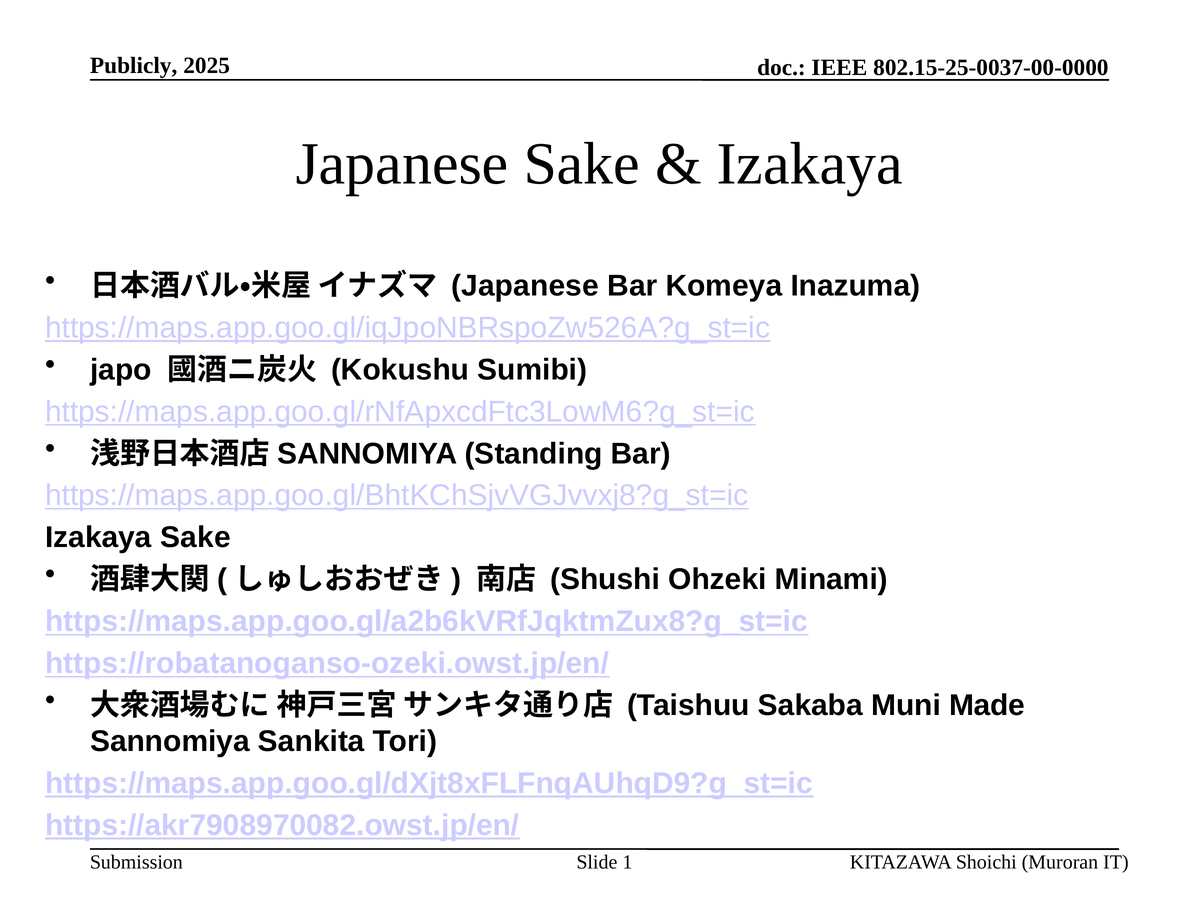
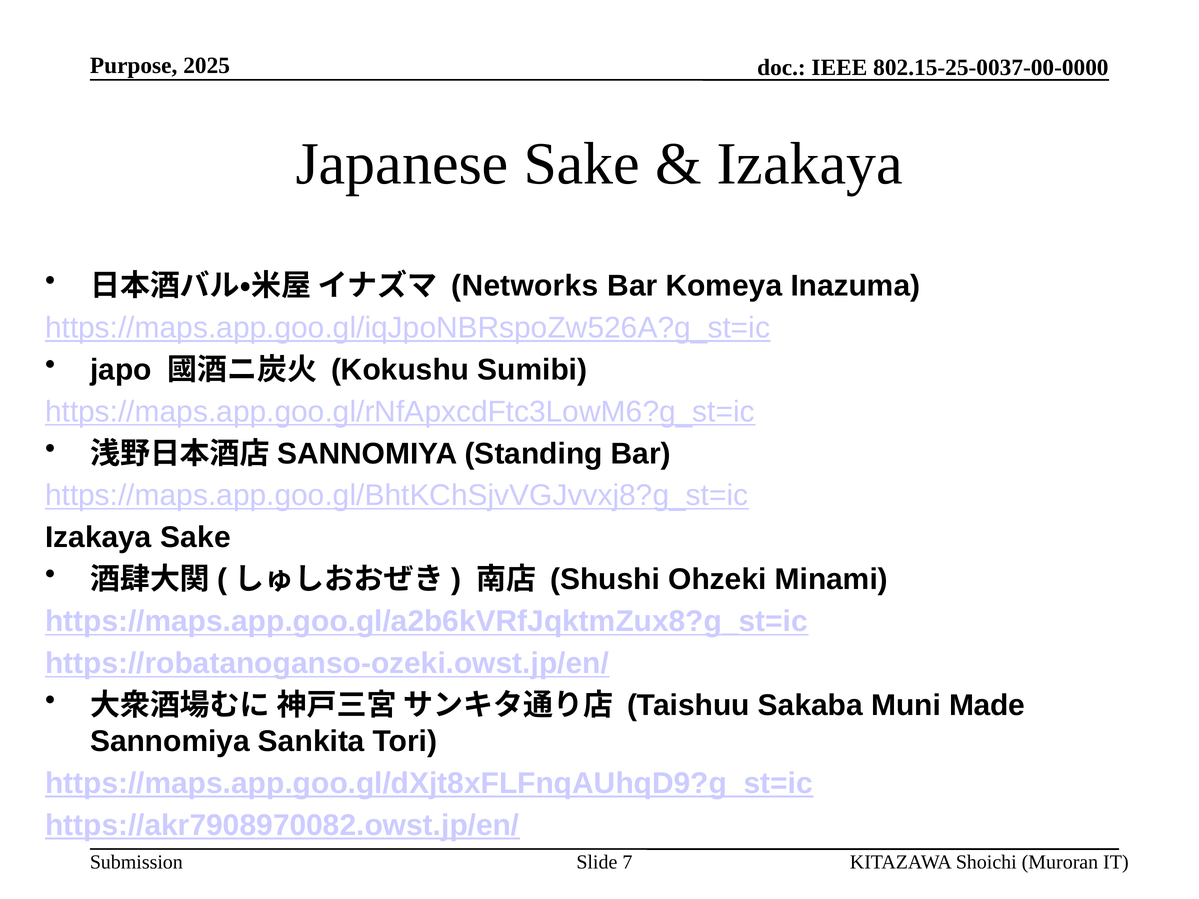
Publicly: Publicly -> Purpose (134, 65)
Japanese: Japanese -> Networks (525, 286)
1: 1 -> 7 (627, 862)
